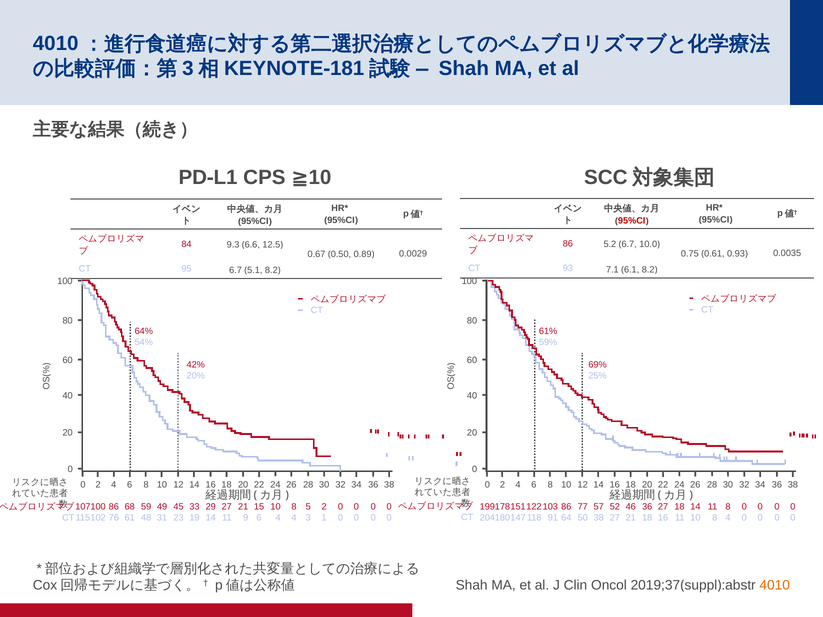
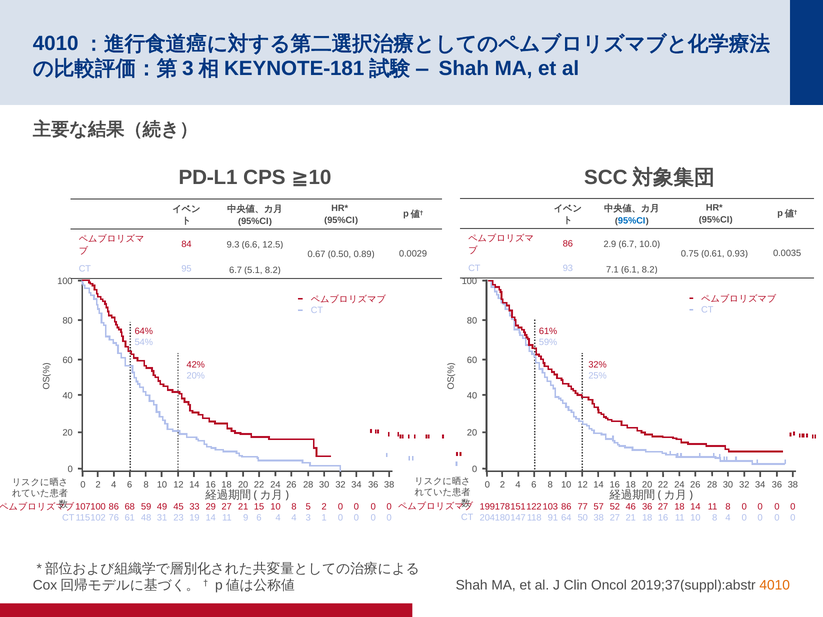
95%CI colour: red -> blue (632, 221)
5.2: 5.2 -> 2.9 (610, 244)
69%: 69% -> 32% (598, 365)
